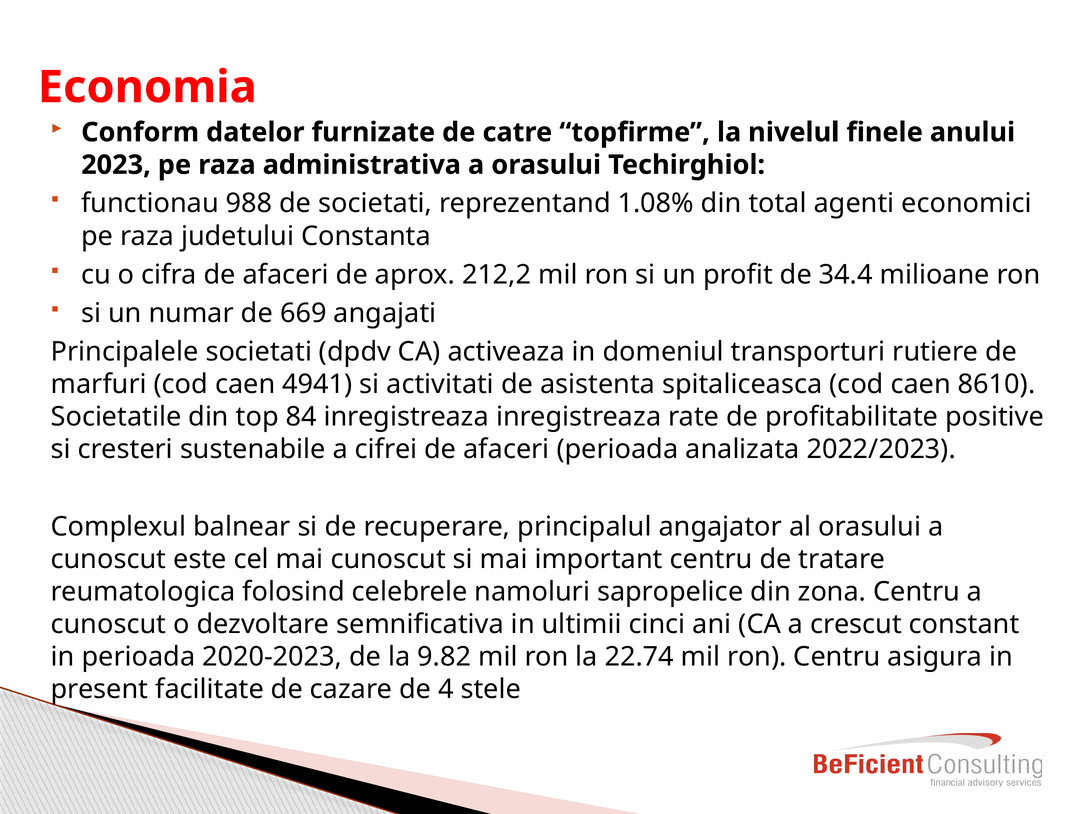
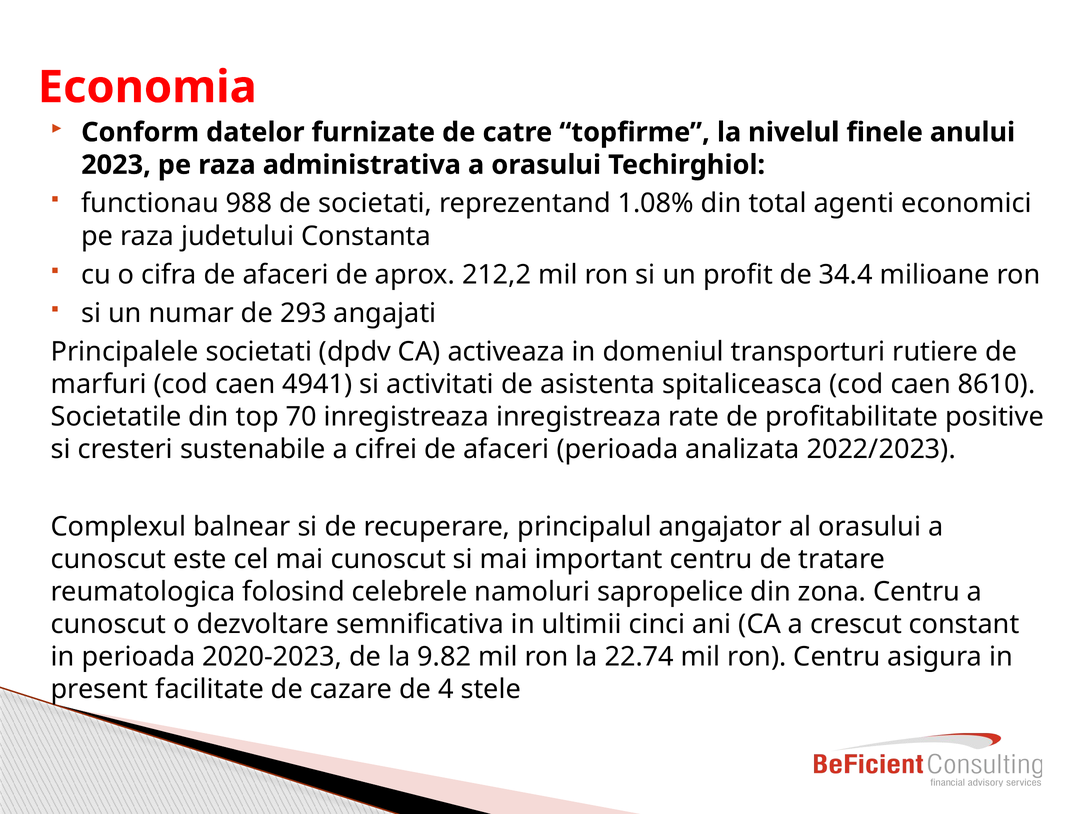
669: 669 -> 293 (303, 313)
84: 84 -> 70 (301, 417)
